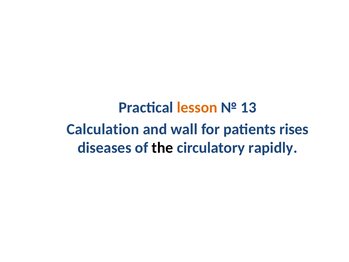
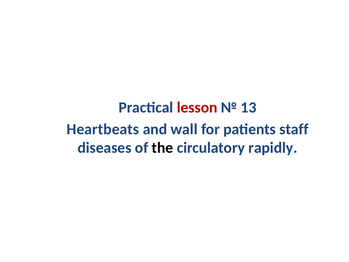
lesson colour: orange -> red (197, 107)
Calculation: Calculation -> Heartbeats (103, 129)
rises: rises -> staff (294, 129)
